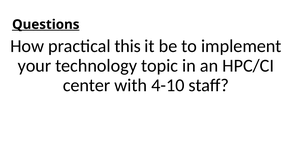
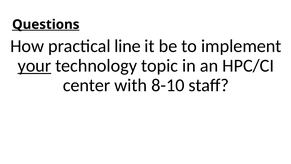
this: this -> line (128, 46)
your underline: none -> present (34, 66)
4-10: 4-10 -> 8-10 (168, 85)
